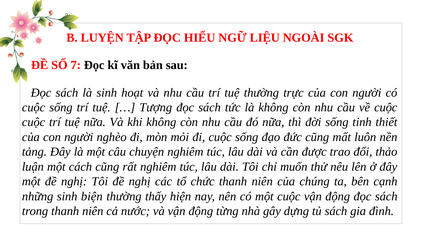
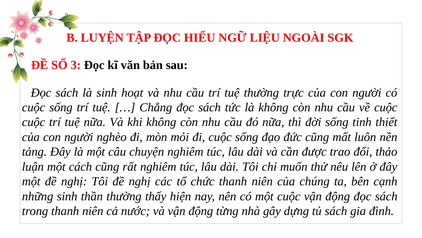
7: 7 -> 3 (76, 65)
Tượng: Tượng -> Chẳng (156, 107)
biện: biện -> thần (92, 196)
